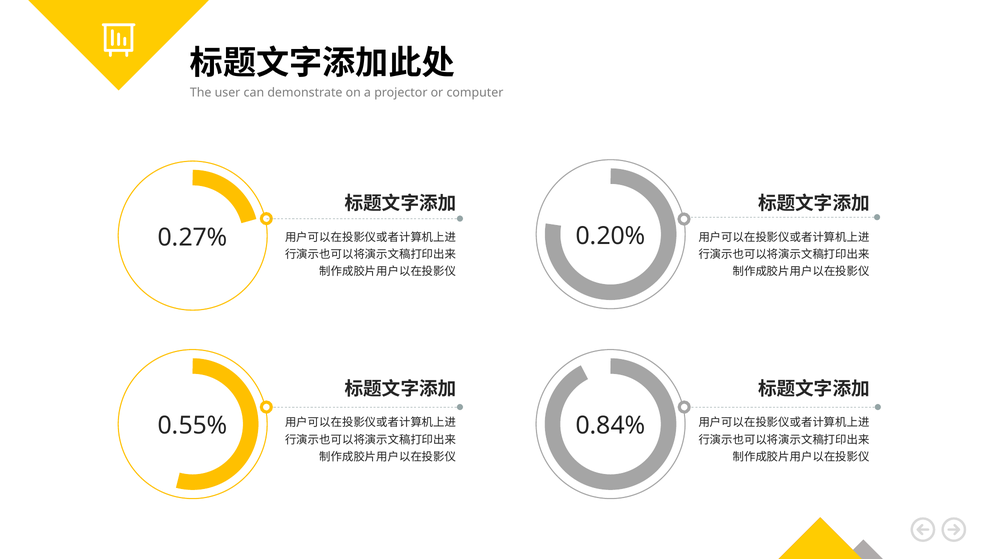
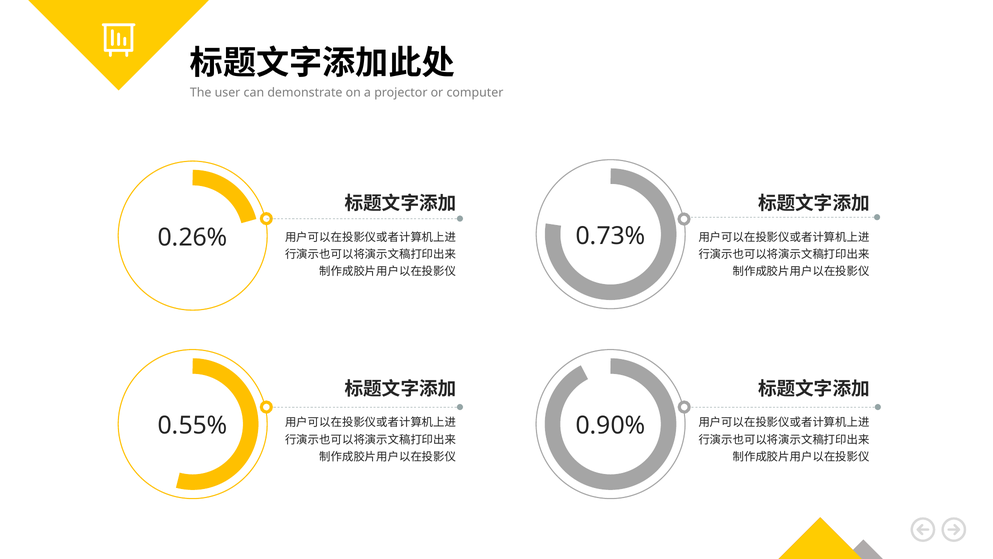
0.20%: 0.20% -> 0.73% (611, 236)
0.27%: 0.27% -> 0.26% (193, 237)
0.84%: 0.84% -> 0.90% (611, 425)
